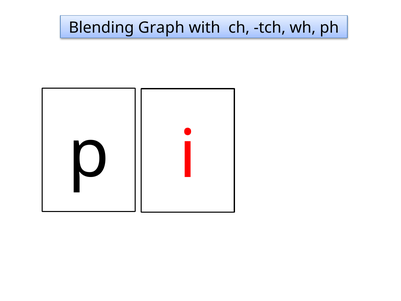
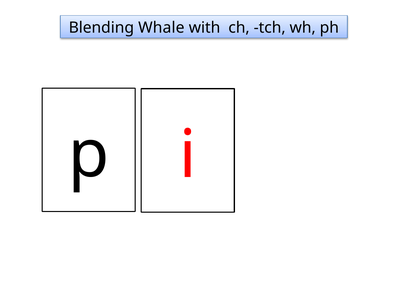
Graph: Graph -> Whale (161, 28)
